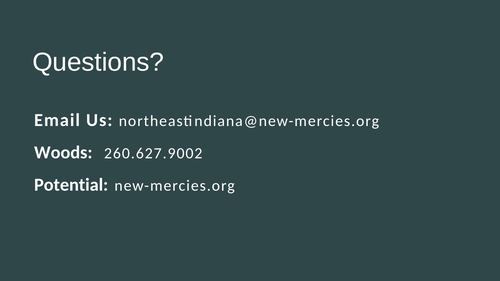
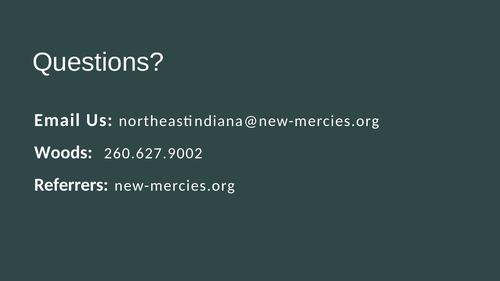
Potential: Potential -> Referrers (71, 185)
